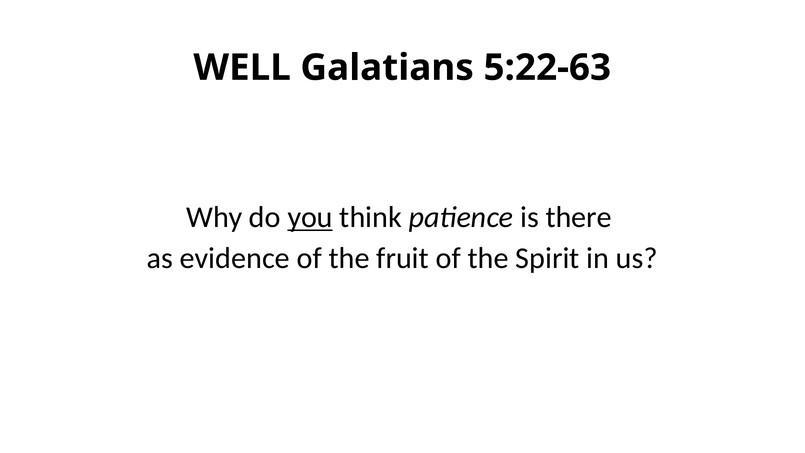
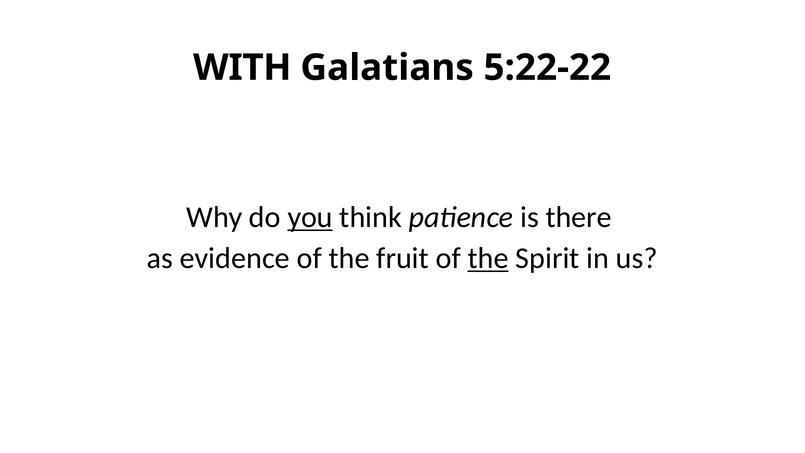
WELL: WELL -> WITH (242, 68)
5:22-63: 5:22-63 -> 5:22-22 (547, 68)
the underline: none -> present (488, 258)
